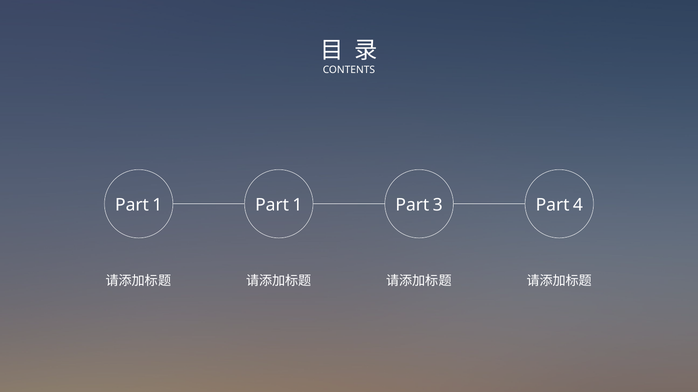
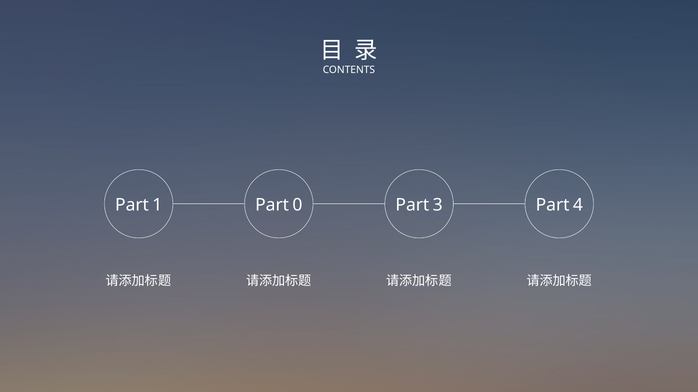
1 Part 1: 1 -> 0 (297, 205)
